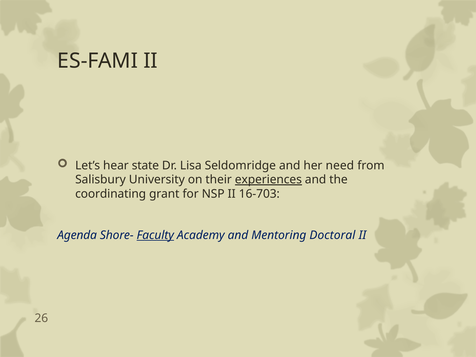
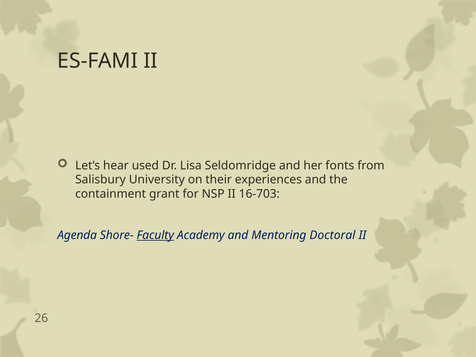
state: state -> used (145, 165)
need: need -> fonts (340, 165)
experiences underline: present -> none (268, 180)
coordinating: coordinating -> containment (111, 194)
